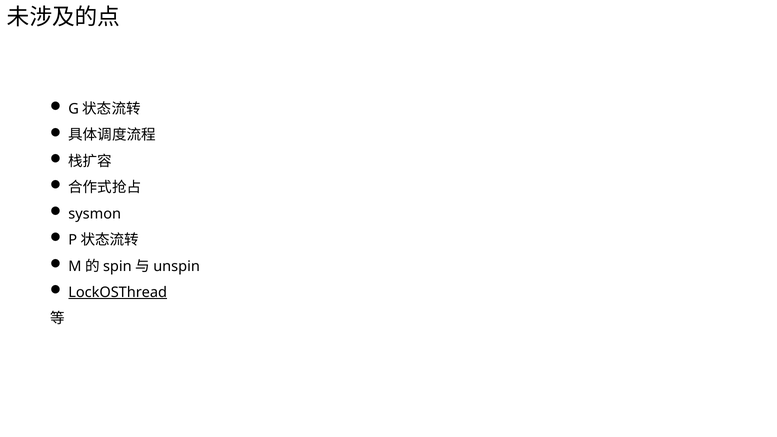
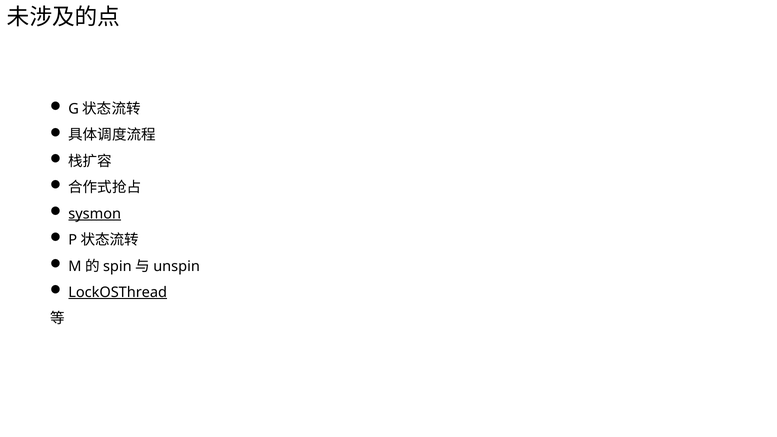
sysmon underline: none -> present (95, 214)
